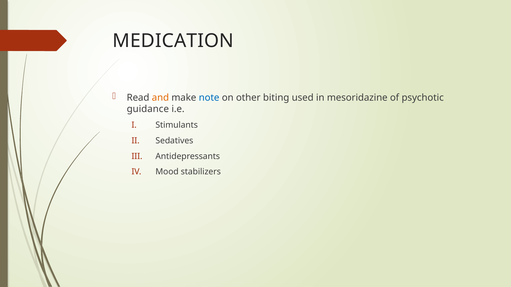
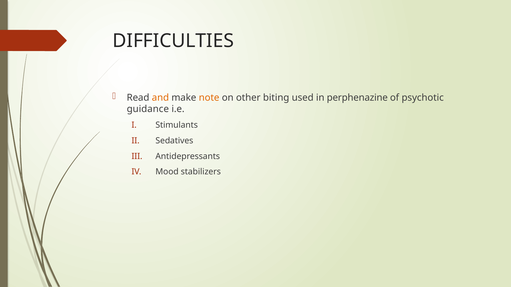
MEDICATION: MEDICATION -> DIFFICULTIES (173, 41)
note colour: blue -> orange (209, 98)
mesoridazine: mesoridazine -> perphenazine (357, 98)
